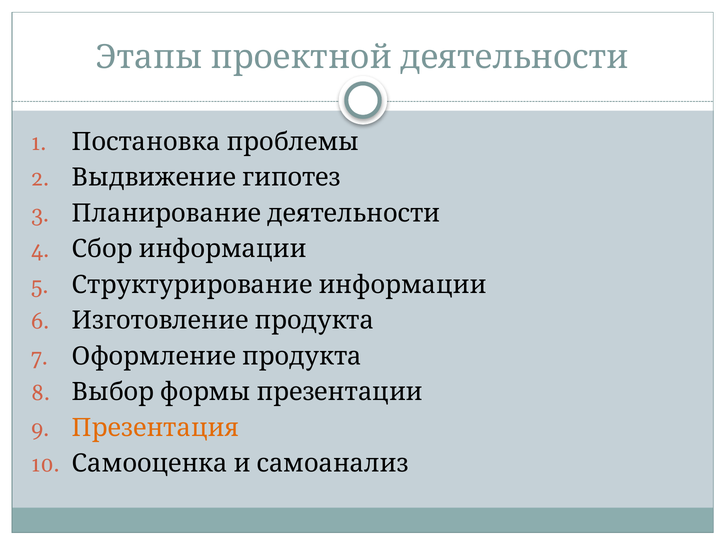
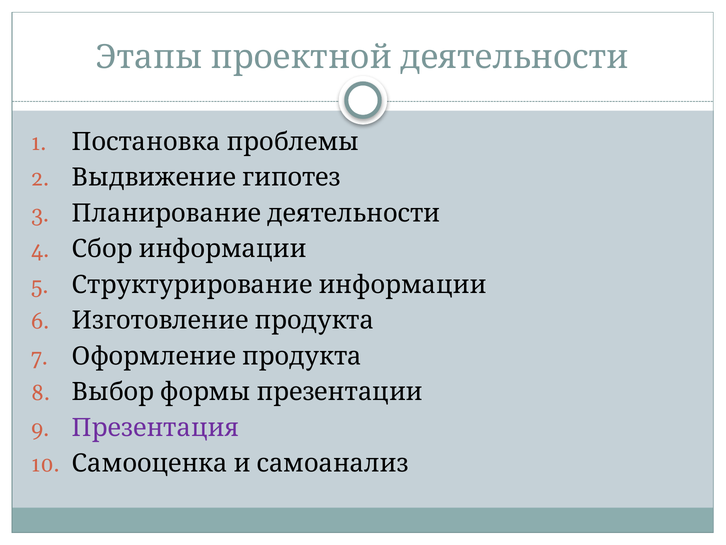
Презентация colour: orange -> purple (155, 427)
